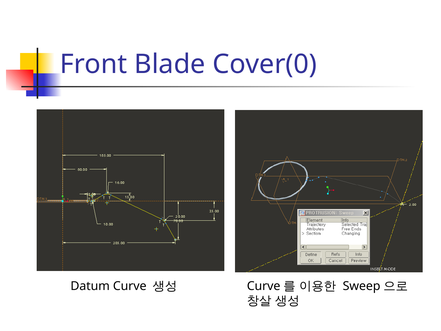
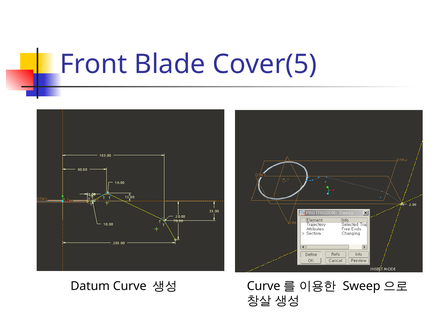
Cover(0: Cover(0 -> Cover(5 (265, 64)
